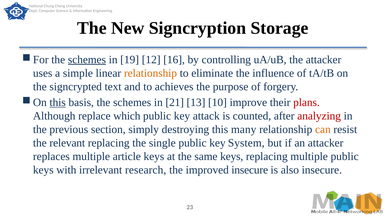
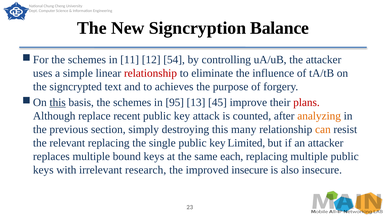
Storage: Storage -> Balance (280, 28)
schemes underline: present -> none (87, 60)
19: 19 -> 11 (130, 60)
16: 16 -> 54 (174, 60)
relationship colour: orange -> red (150, 73)
21: 21 -> 95 (175, 102)
10: 10 -> 45 (217, 102)
which: which -> recent (127, 116)
analyzing colour: red -> orange (319, 116)
System: System -> Limited (246, 143)
article: article -> bound (127, 157)
same keys: keys -> each (232, 157)
